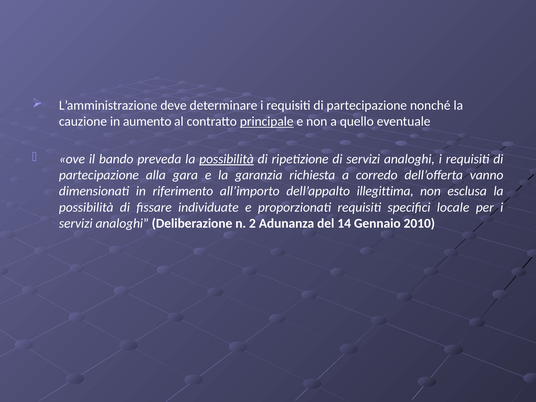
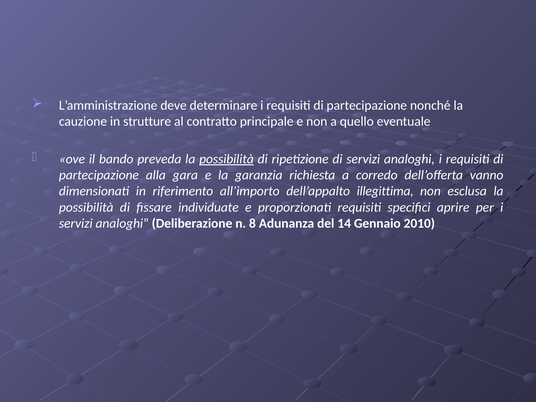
aumento: aumento -> strutture (147, 122)
principale underline: present -> none (267, 122)
locale: locale -> aprire (453, 207)
2: 2 -> 8 (252, 223)
